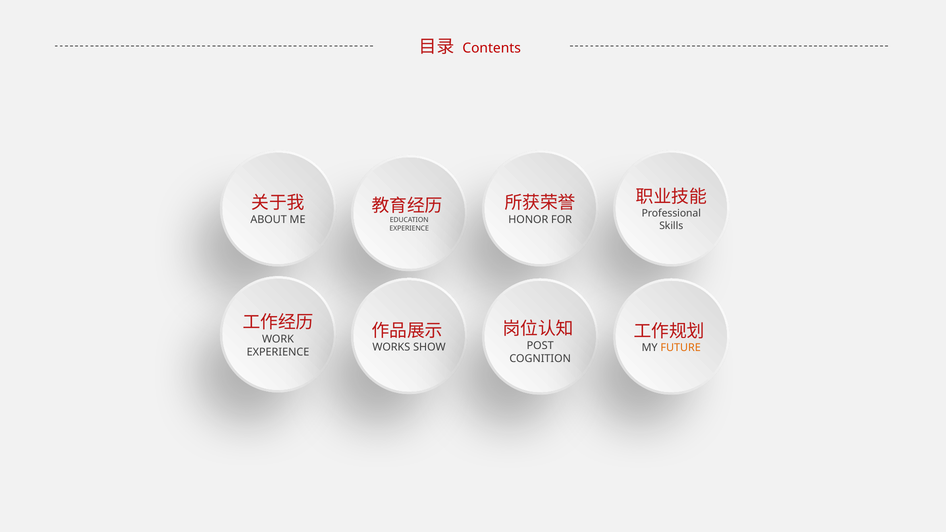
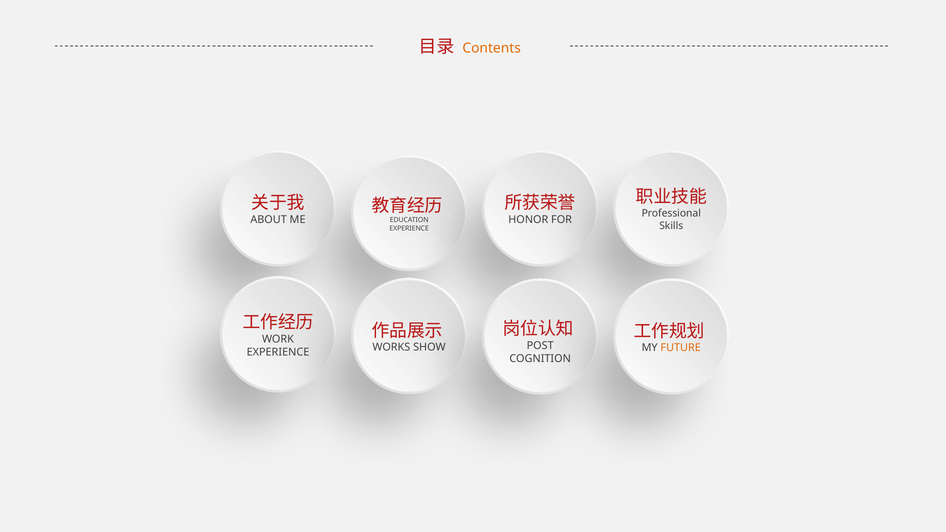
Contents colour: red -> orange (492, 48)
